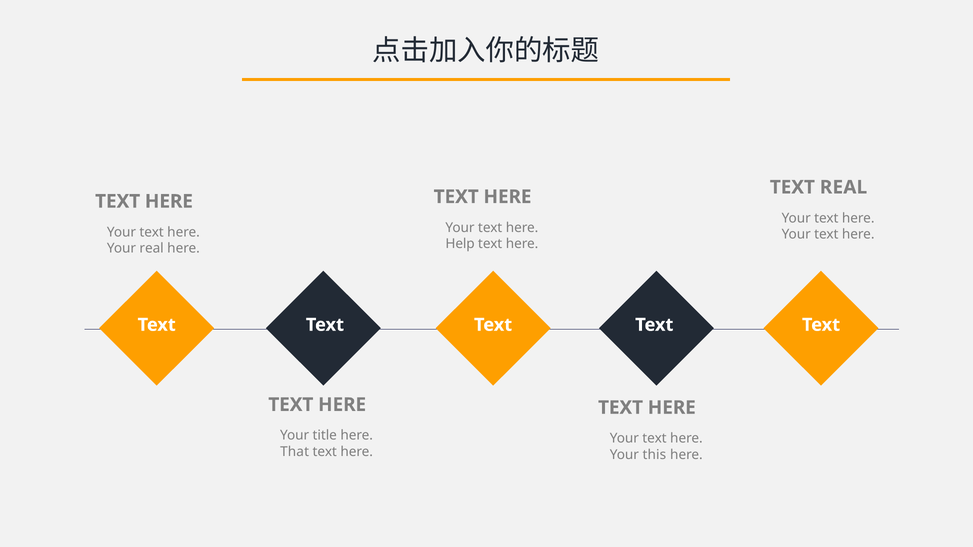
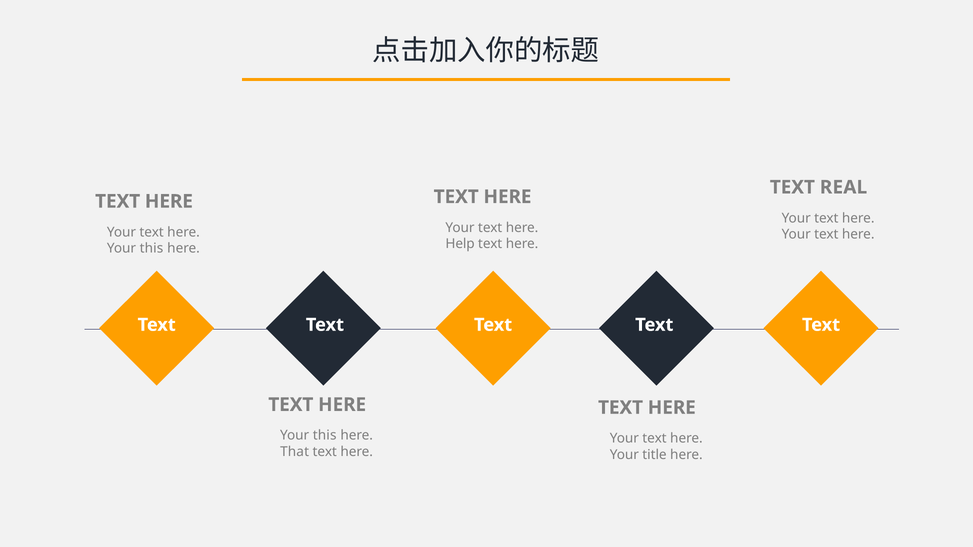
real: real -> this (152, 249)
title: title -> this (325, 436)
this: this -> title (654, 455)
